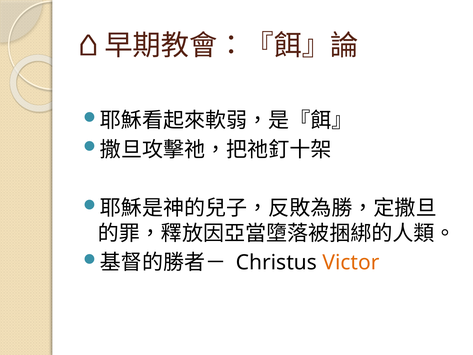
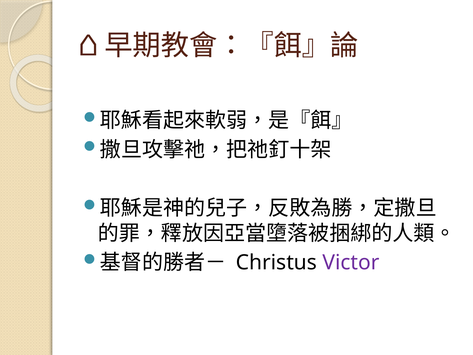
Victor colour: orange -> purple (351, 262)
